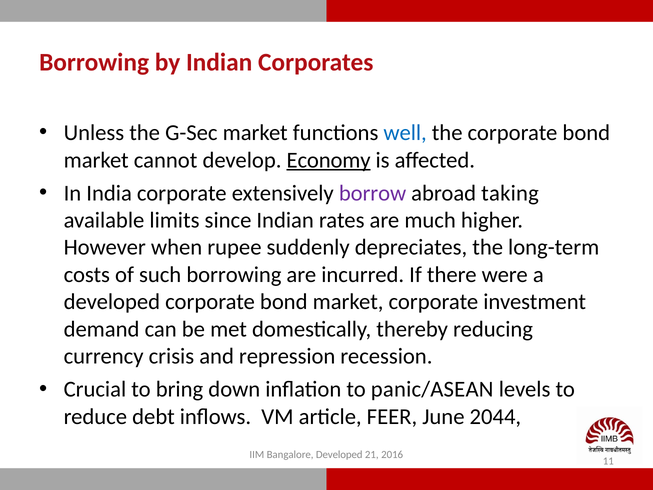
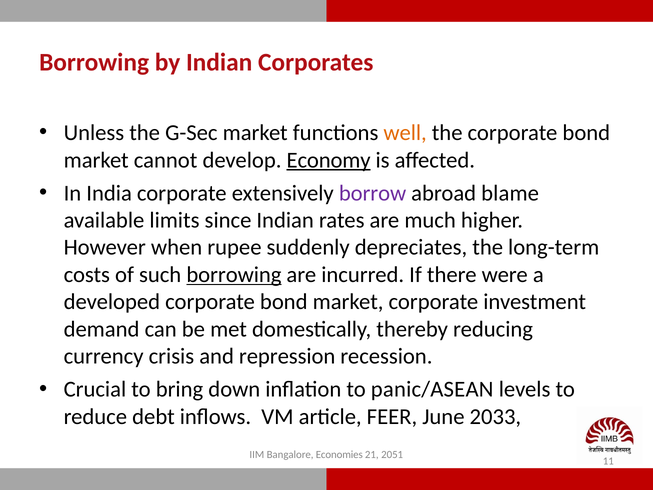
well colour: blue -> orange (405, 133)
taking: taking -> blame (510, 193)
borrowing underline: none -> present (234, 275)
2044: 2044 -> 2033 (495, 416)
Bangalore Developed: Developed -> Economies (339, 454)
2016: 2016 -> 2051 (392, 454)
